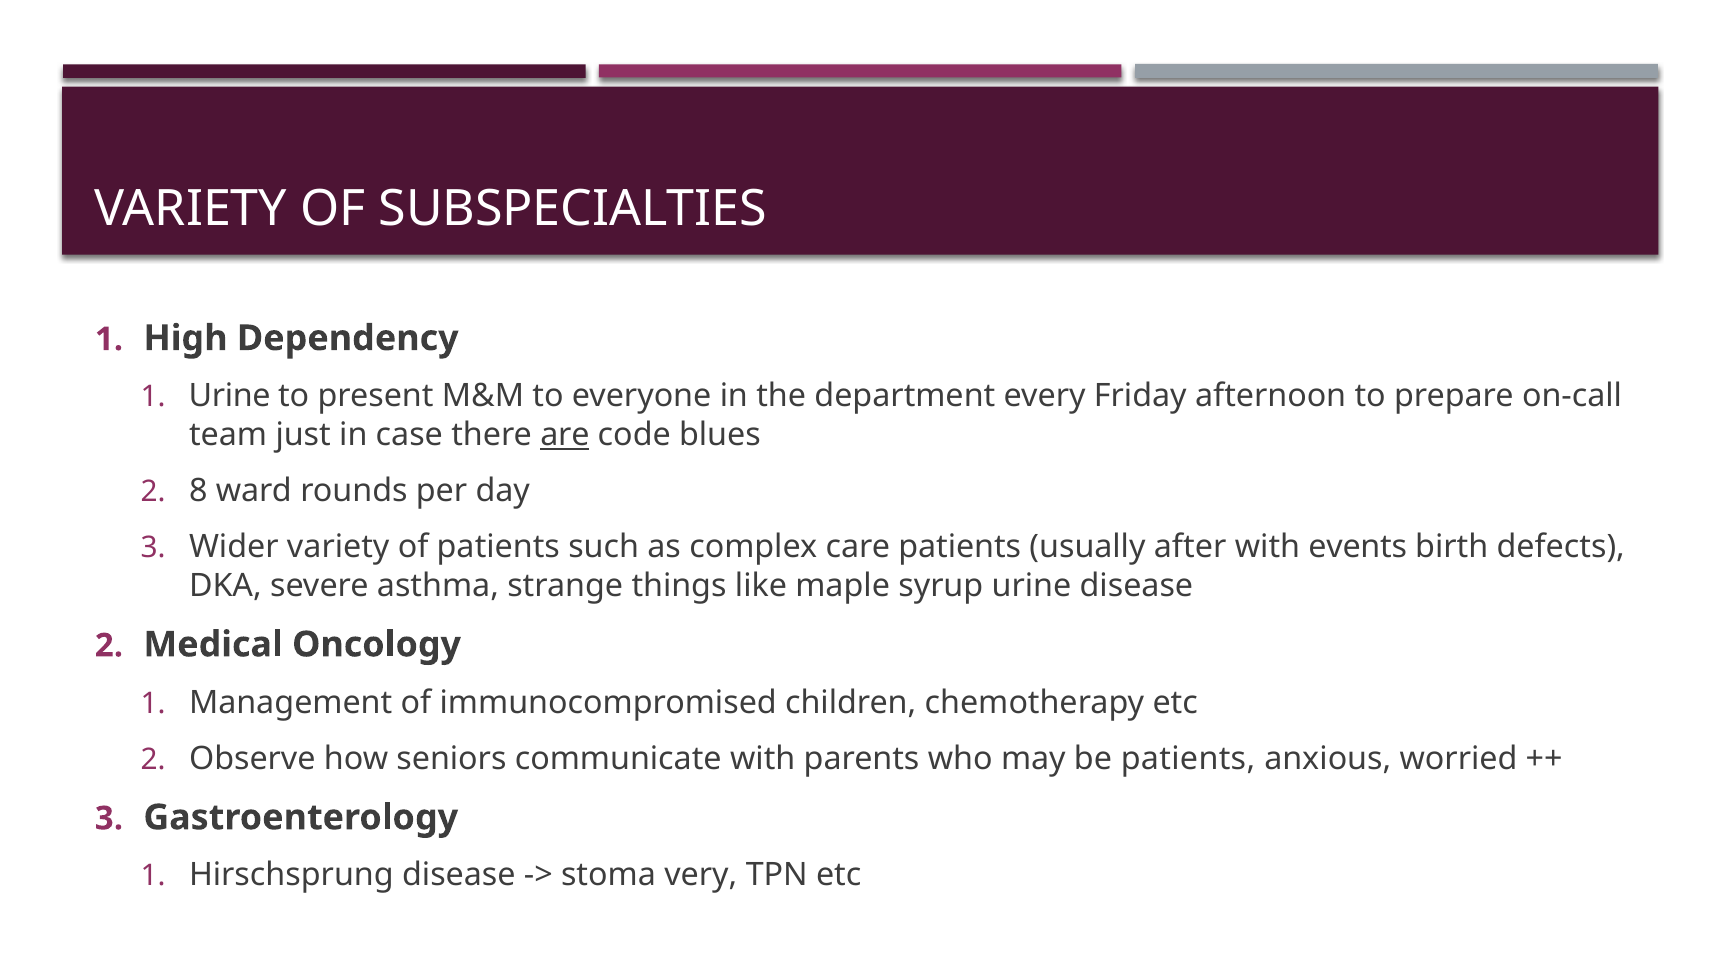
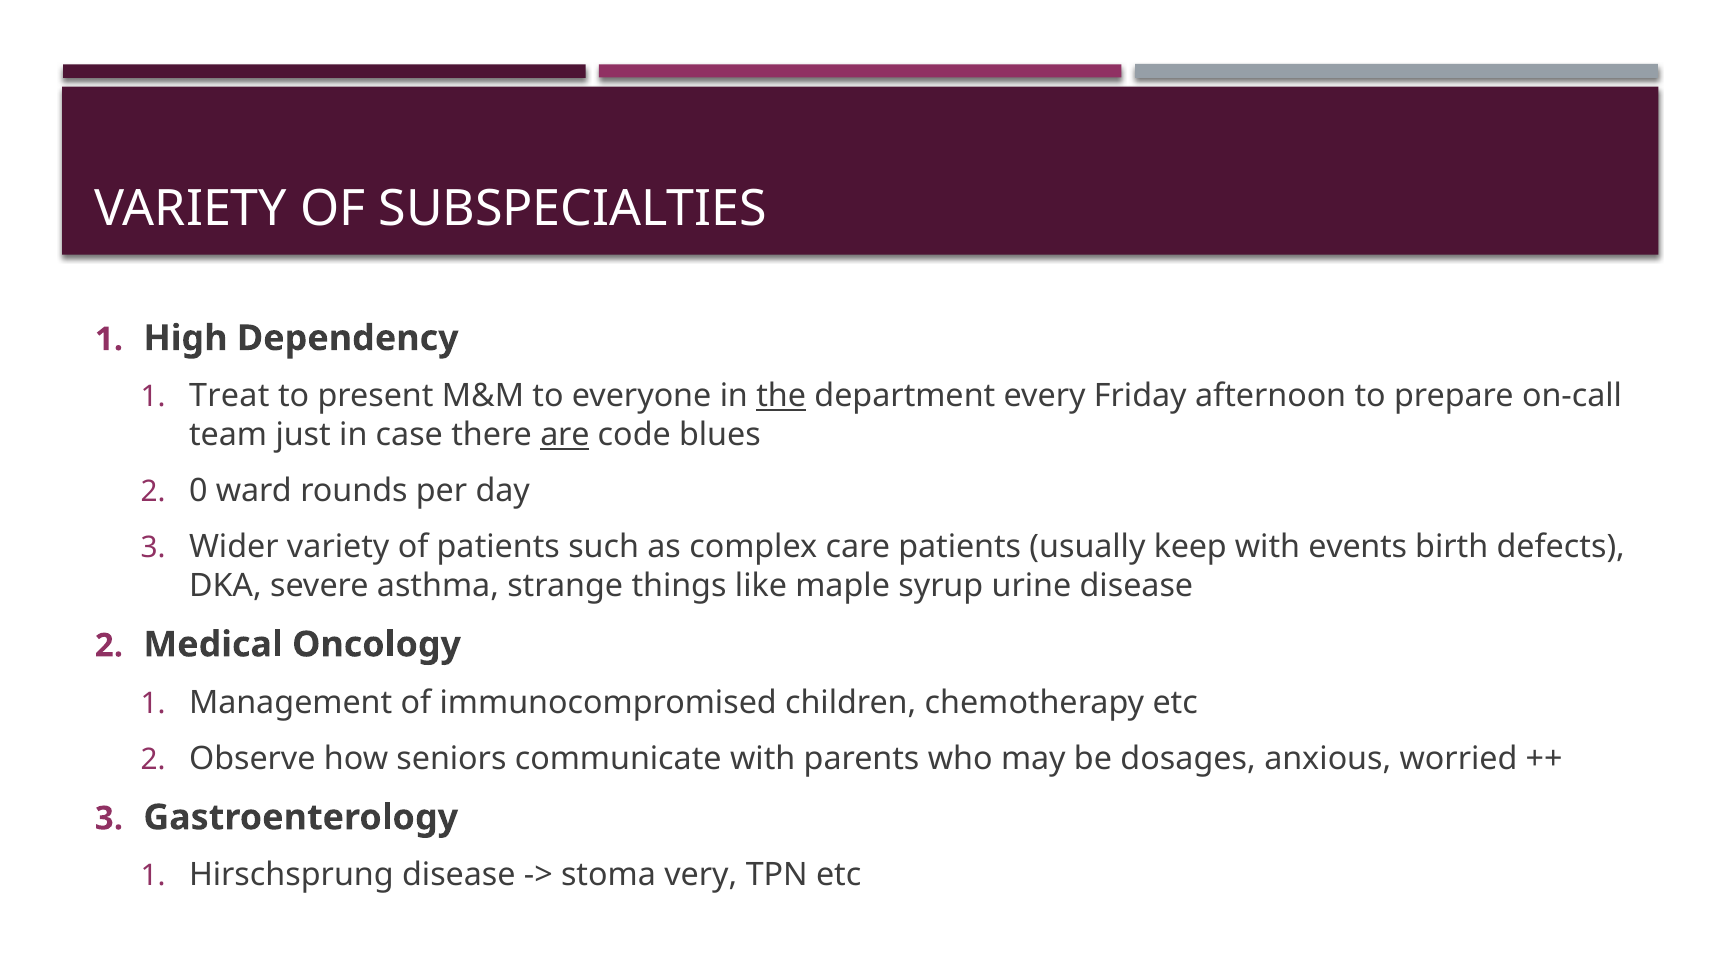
Urine: Urine -> Treat (229, 396)
the underline: none -> present (781, 396)
8: 8 -> 0 (198, 491)
after: after -> keep (1190, 547)
be patients: patients -> dosages (1188, 758)
